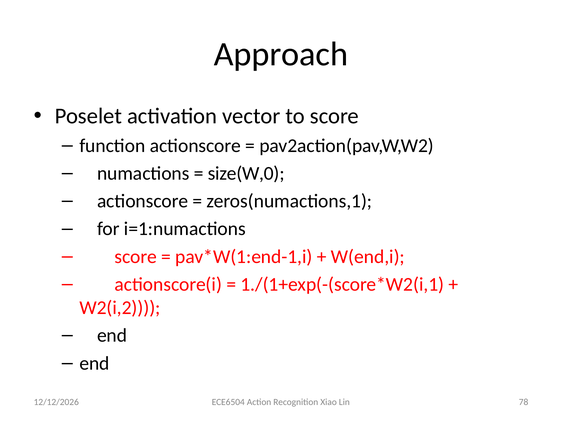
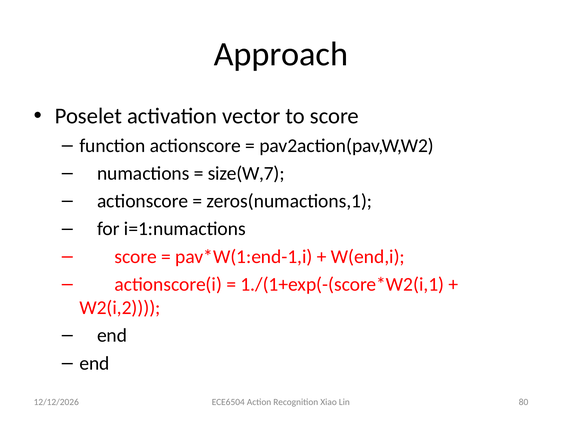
size(W,0: size(W,0 -> size(W,7 (246, 174)
78: 78 -> 80 (524, 402)
